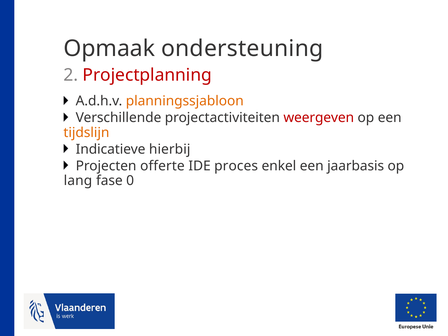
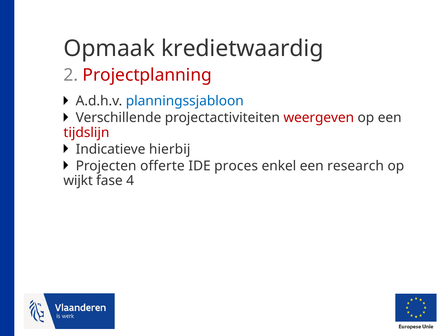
ondersteuning: ondersteuning -> kredietwaardig (242, 48)
planningssjabloon colour: orange -> blue (185, 101)
tijdslijn colour: orange -> red (86, 133)
jaarbasis: jaarbasis -> research (356, 166)
lang: lang -> wijkt (78, 181)
0: 0 -> 4 (130, 181)
